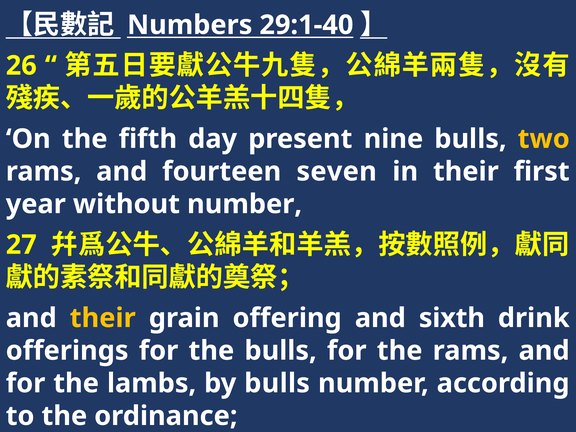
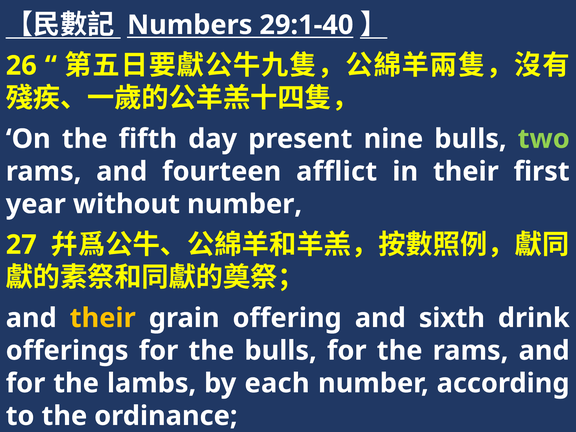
two colour: yellow -> light green (544, 139)
seven: seven -> afflict (337, 172)
by bulls: bulls -> each (277, 383)
